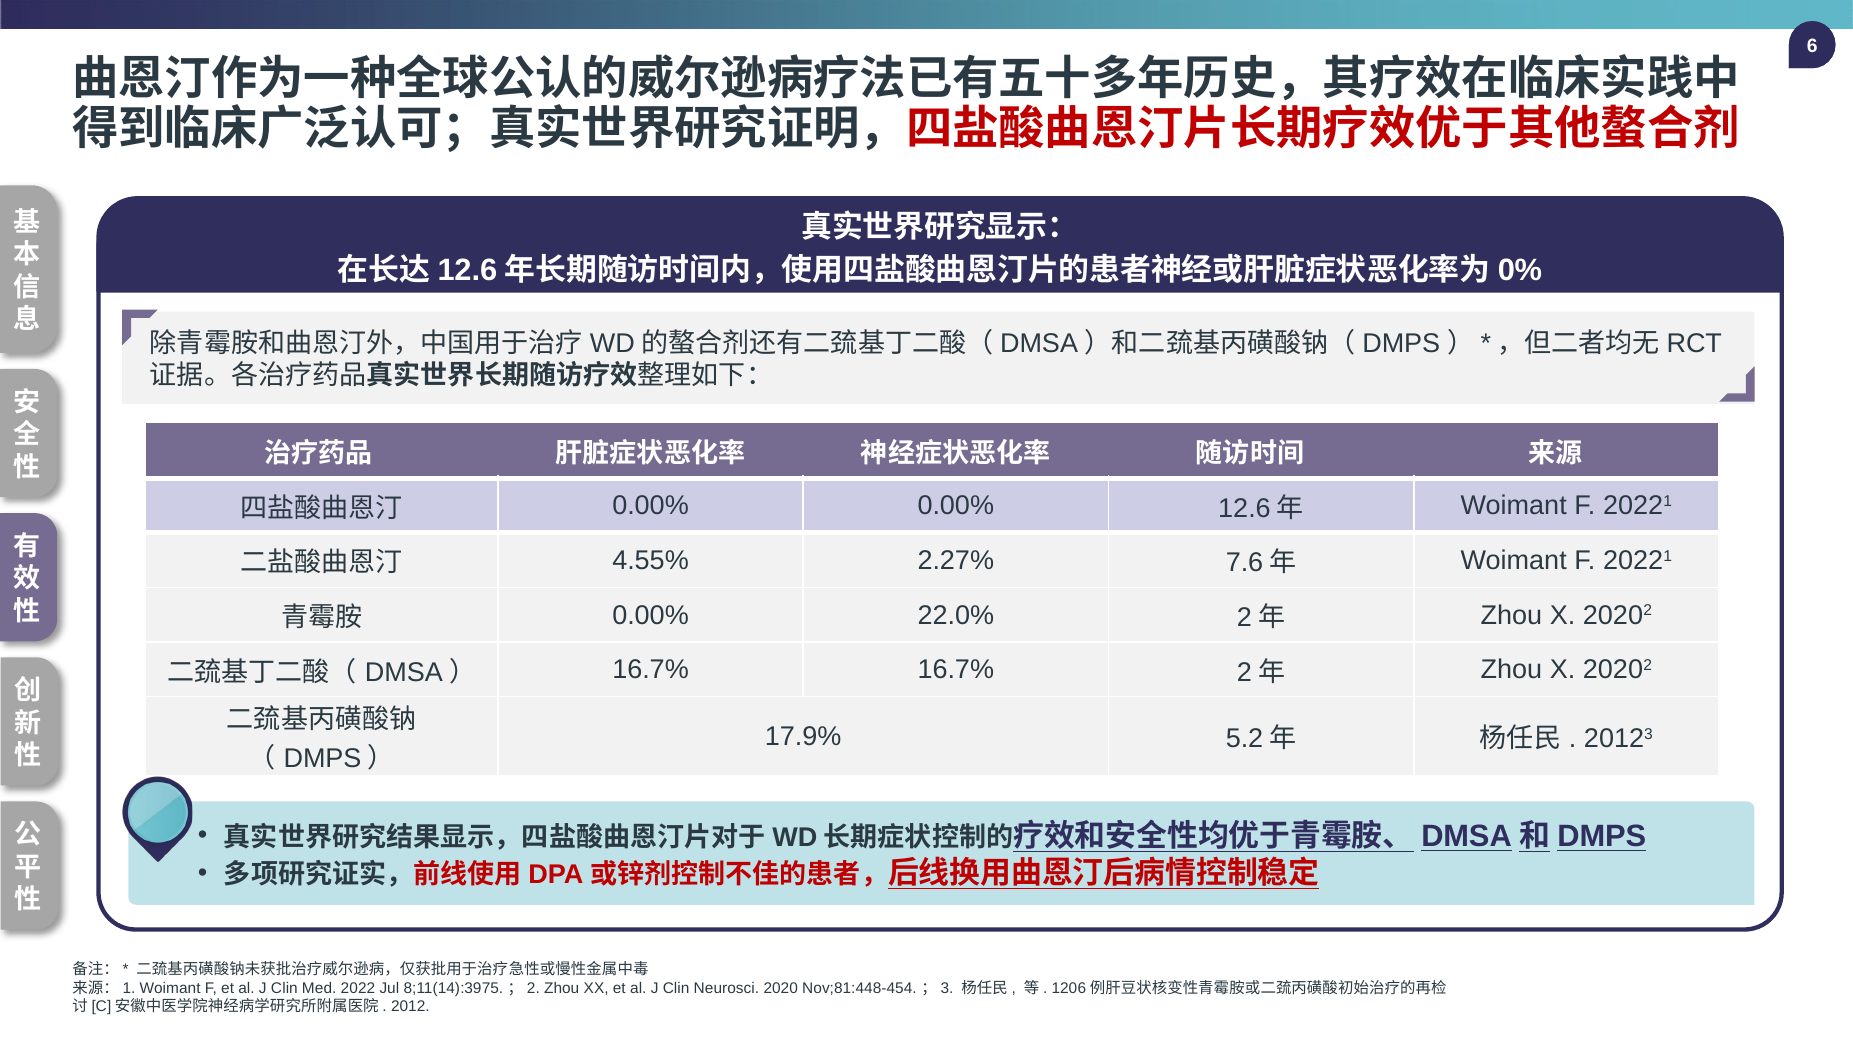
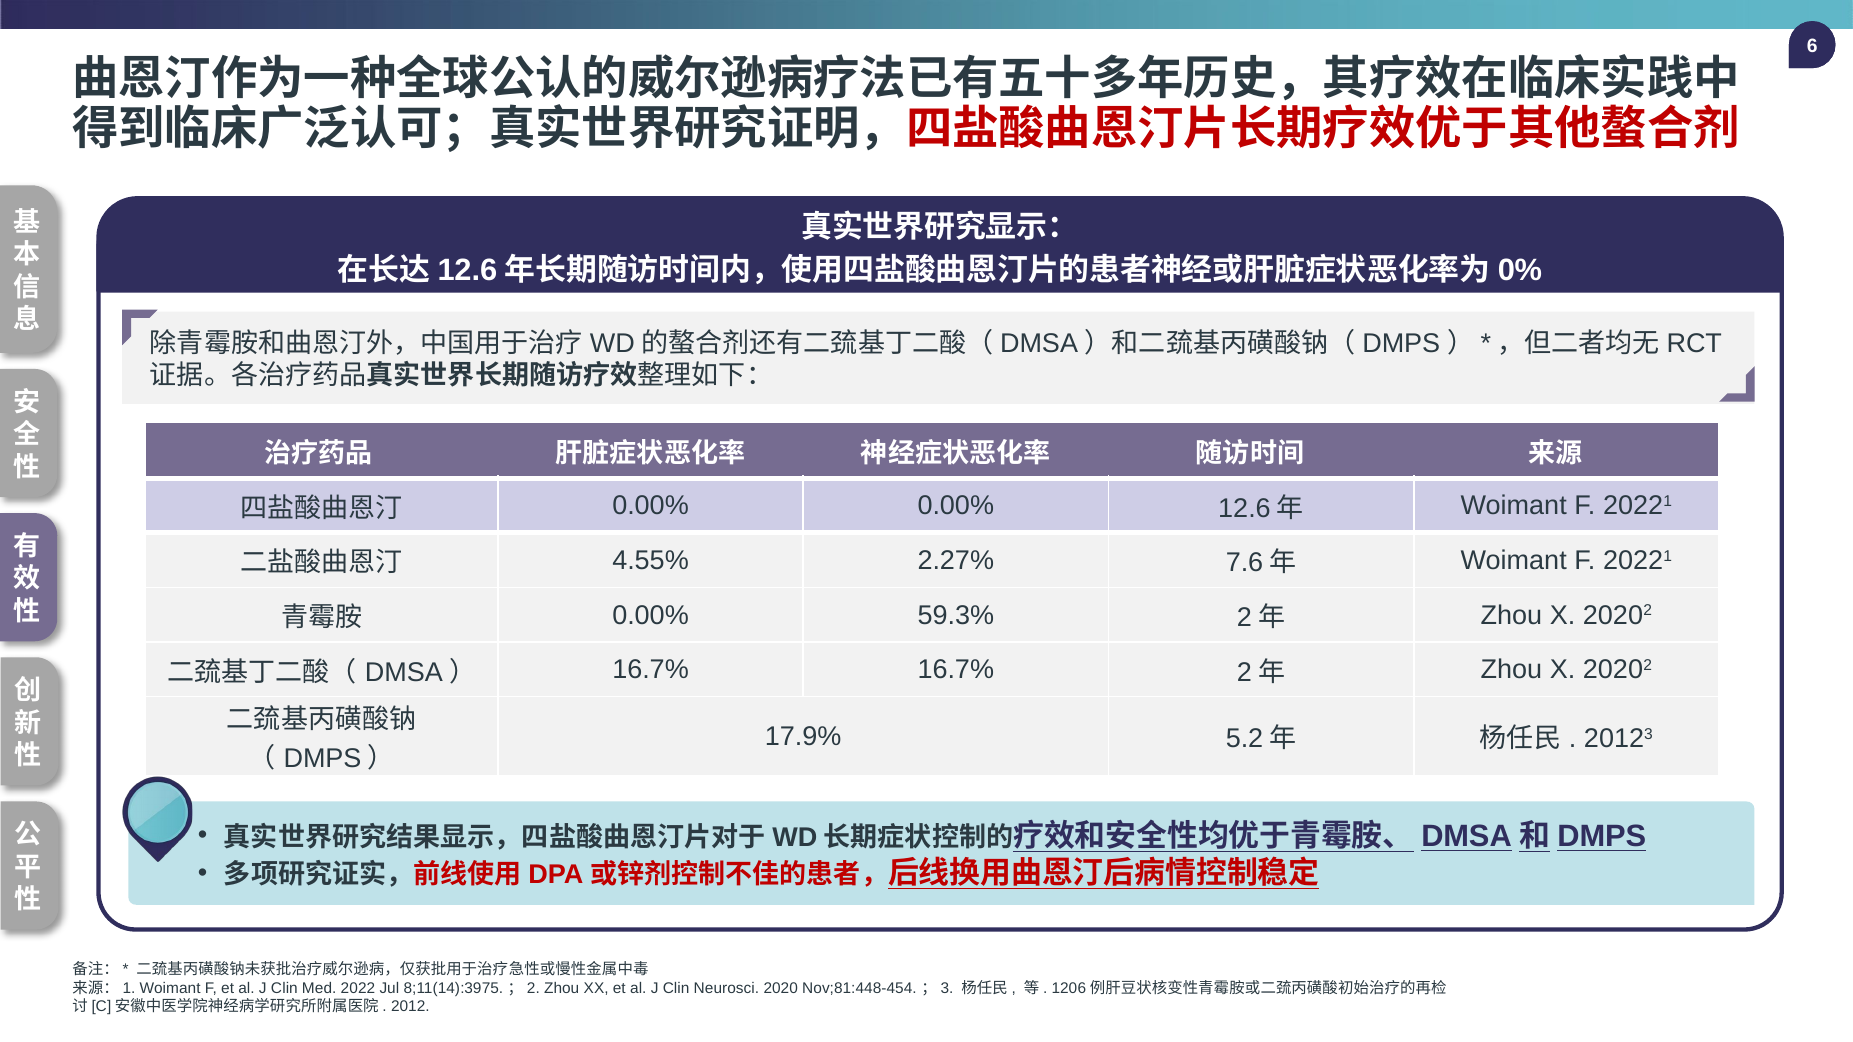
22.0%: 22.0% -> 59.3% (956, 615)
